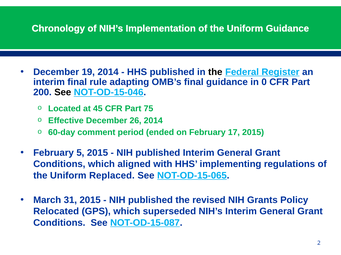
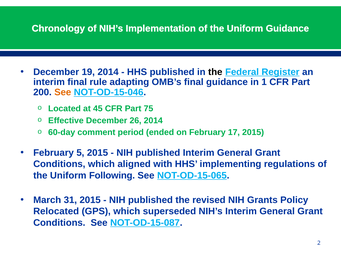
0: 0 -> 1 (264, 82)
See colour: black -> orange (63, 93)
Replaced: Replaced -> Following (112, 176)
